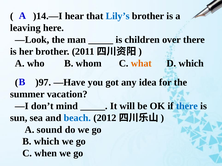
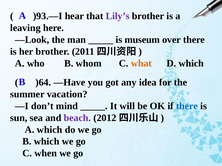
)14.—I: )14.—I -> )93.—I (48, 16)
Lily’s colour: blue -> purple (118, 16)
children: children -> museum (142, 40)
)97: )97 -> )64 (43, 83)
beach colour: blue -> purple (77, 118)
A sound: sound -> which (50, 130)
